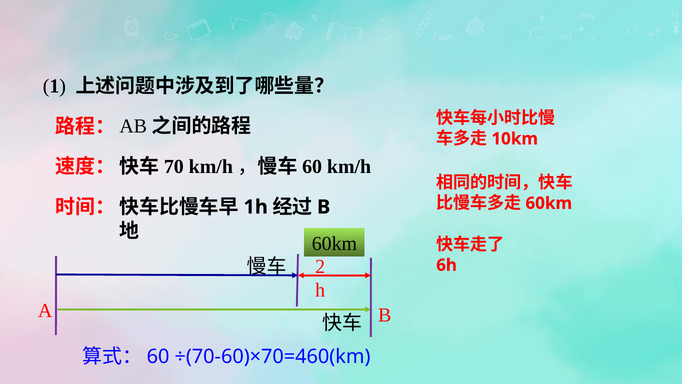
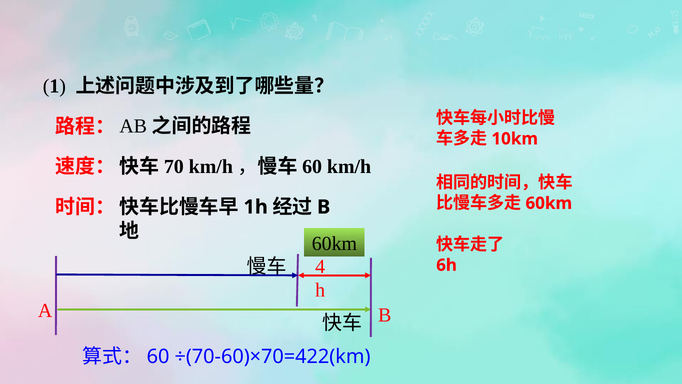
2: 2 -> 4 (320, 266)
÷(70-60)×70=460(km: ÷(70-60)×70=460(km -> ÷(70-60)×70=422(km (273, 356)
